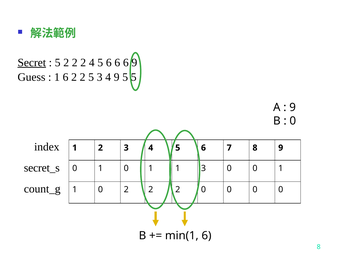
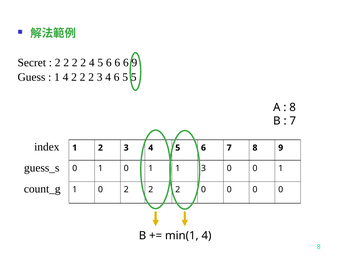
Secret underline: present -> none (32, 62)
5: 5 -> 2 (58, 62)
1 6: 6 -> 4 (66, 77)
5: 5 -> 2 (91, 77)
4 9: 9 -> 6 (117, 77)
9: 9 -> 8 (293, 107)
0: 0 -> 7 (293, 121)
secret_s: secret_s -> guess_s (42, 168)
min(1 6: 6 -> 4 (207, 235)
